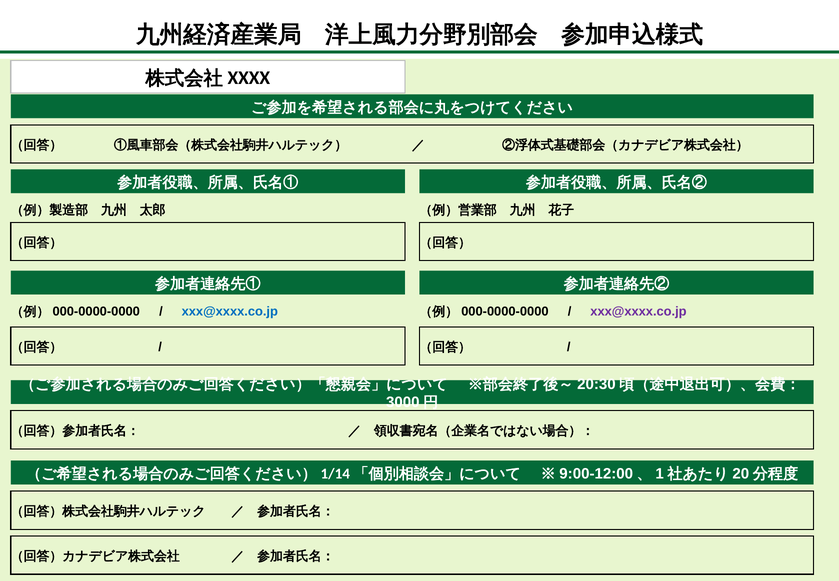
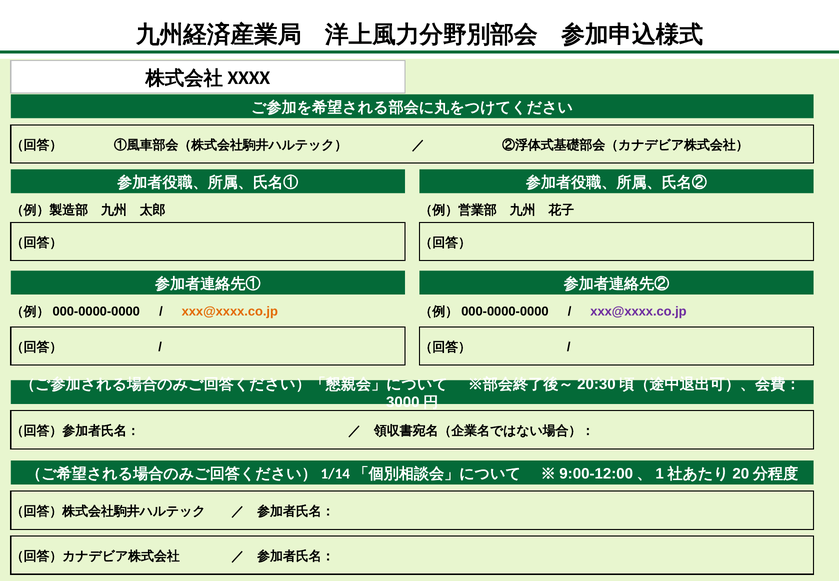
xxx@xxxx.co.jp colour: blue -> orange (230, 311)
